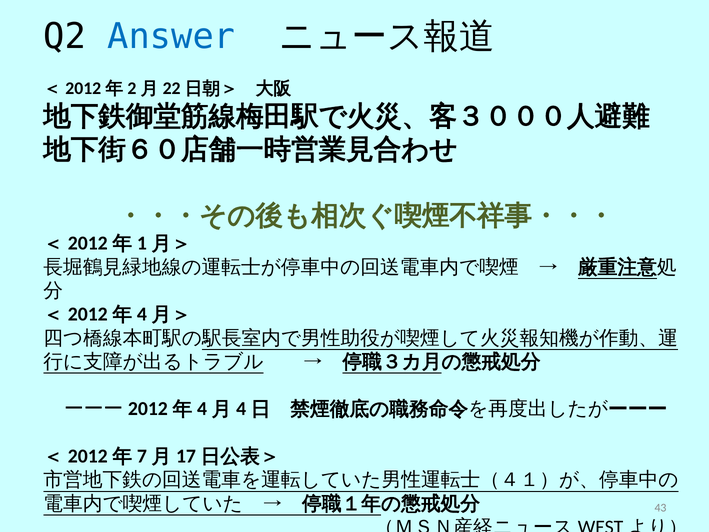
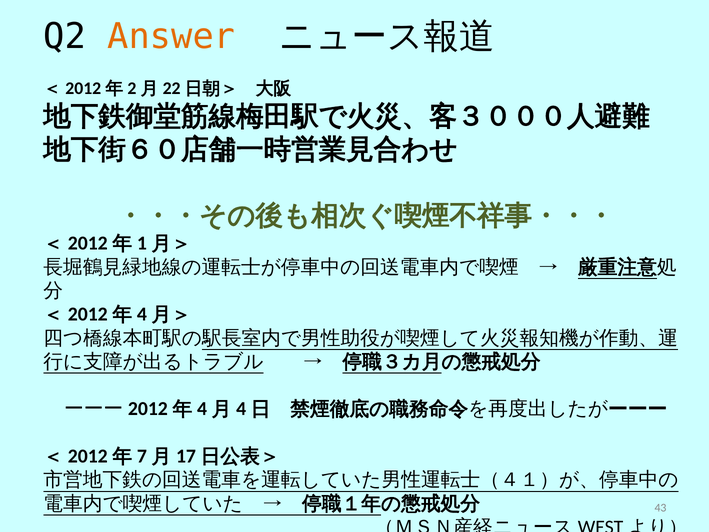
Answer colour: blue -> orange (171, 36)
